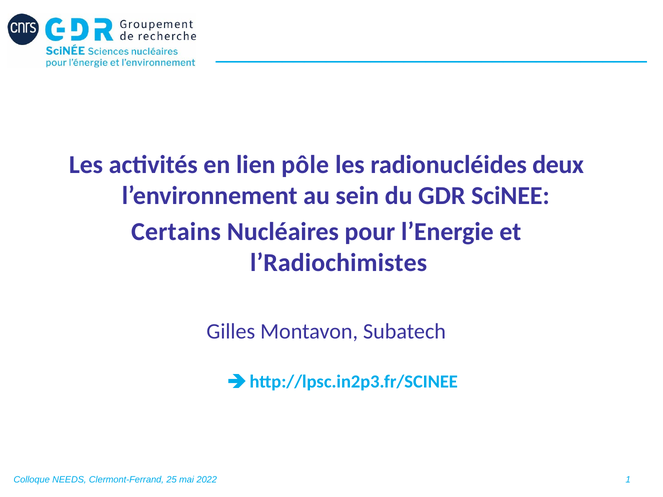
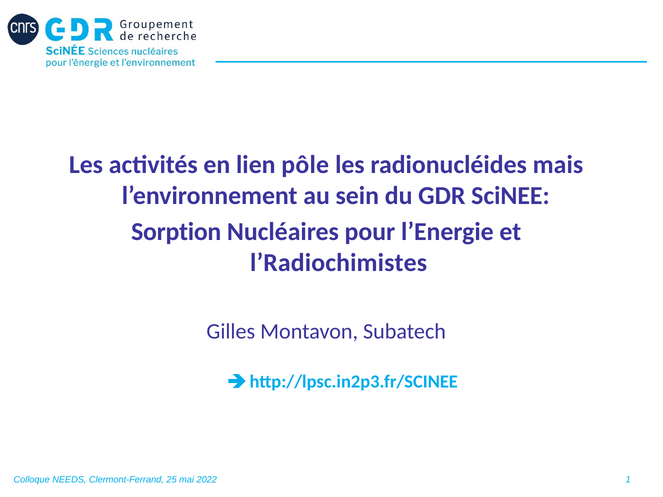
deux: deux -> mais (558, 165)
Certains: Certains -> Sorption (176, 232)
